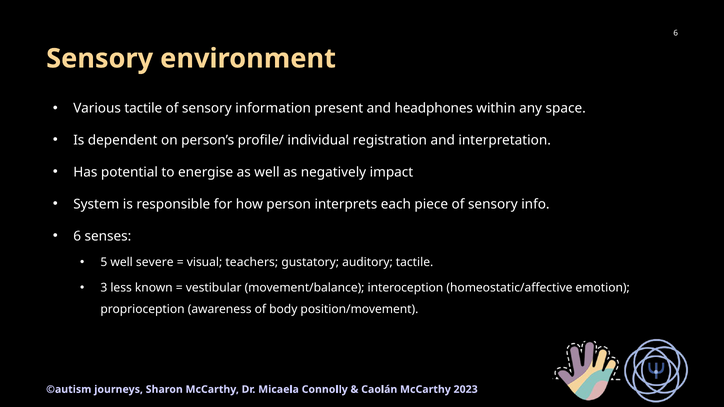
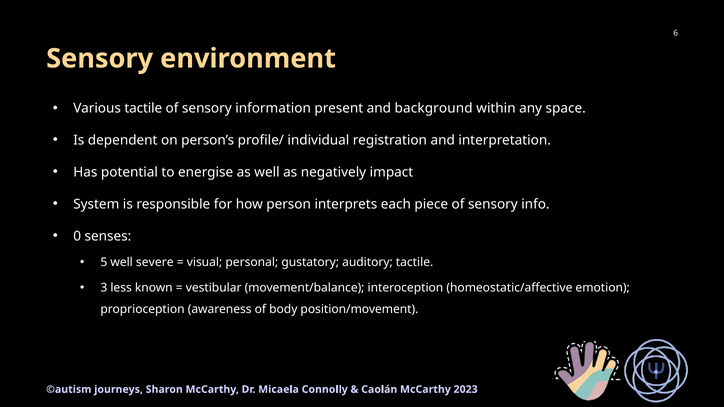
headphones: headphones -> background (434, 108)
6: 6 -> 0 (77, 236)
teachers: teachers -> personal (252, 262)
